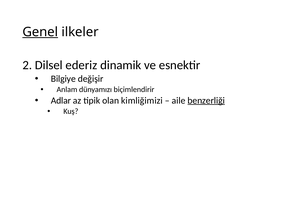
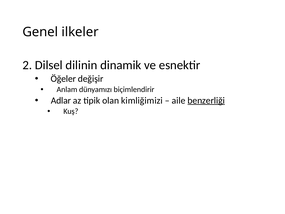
Genel underline: present -> none (40, 32)
ederiz: ederiz -> dilinin (81, 65)
Bilgiye: Bilgiye -> Öğeler (63, 79)
